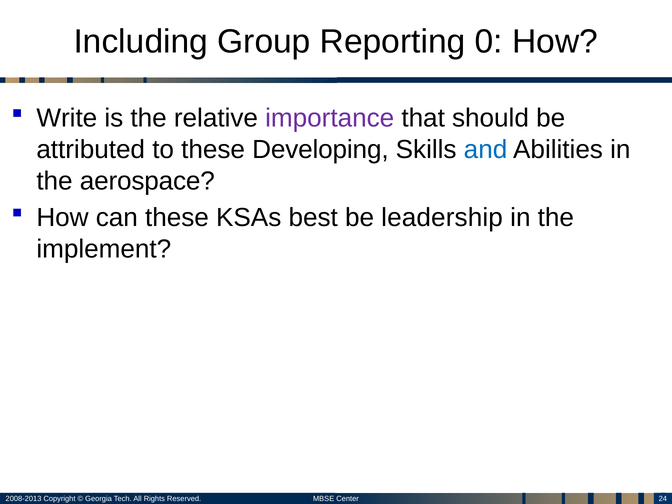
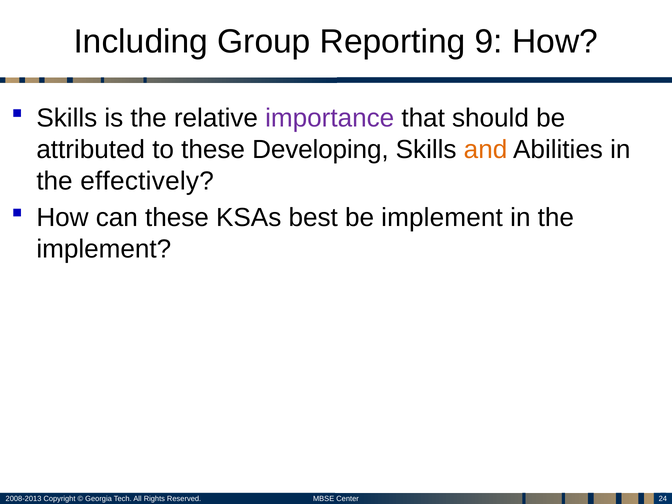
0: 0 -> 9 (489, 42)
Write: Write -> Skills (67, 118)
and colour: blue -> orange (486, 150)
aerospace: aerospace -> effectively (147, 181)
be leadership: leadership -> implement (442, 218)
